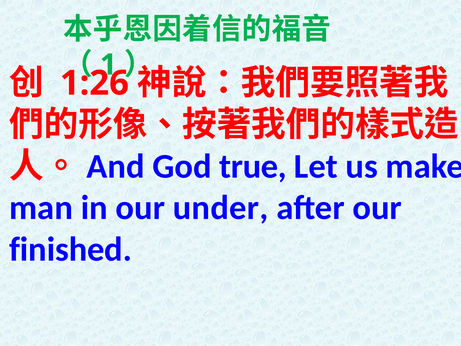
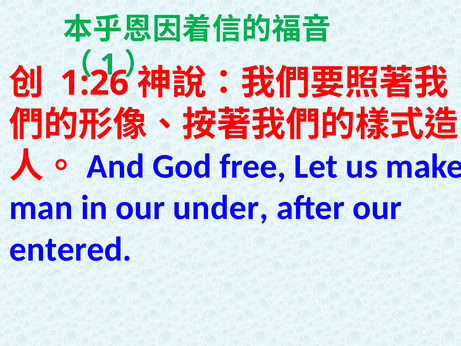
true: true -> free (253, 166)
finished: finished -> entered (71, 249)
